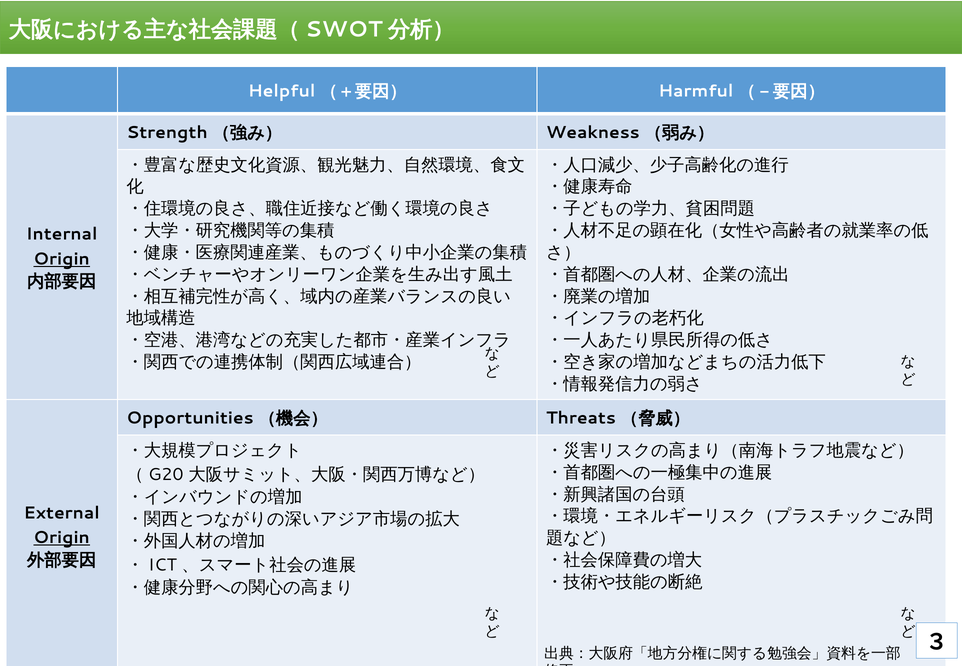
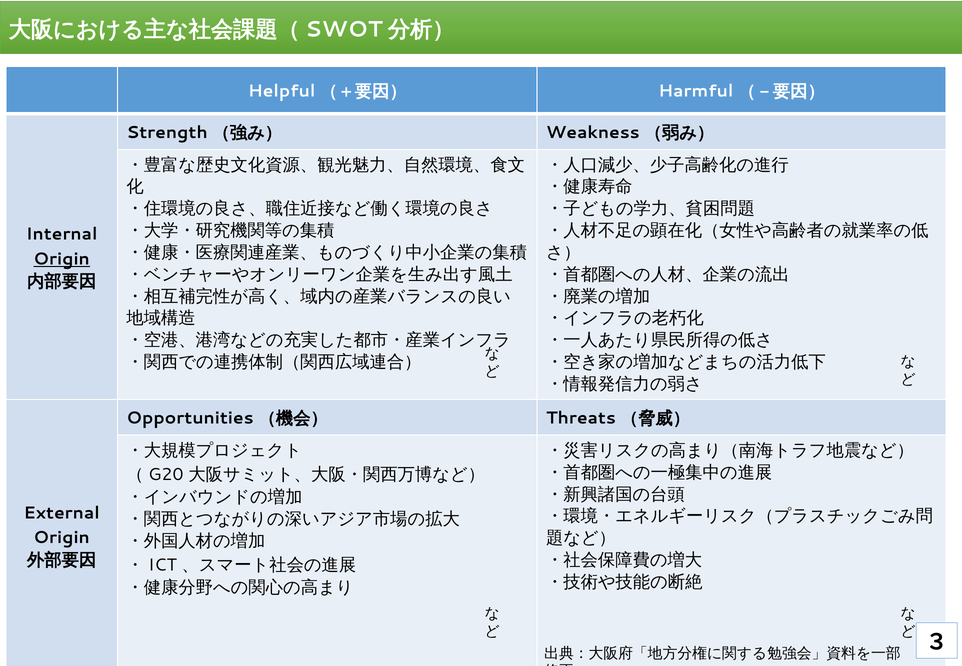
Origin underline: present -> none (62, 538)
